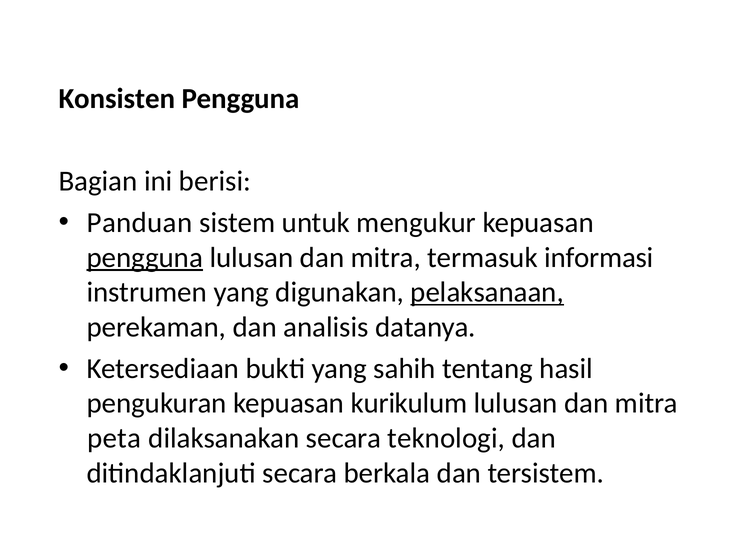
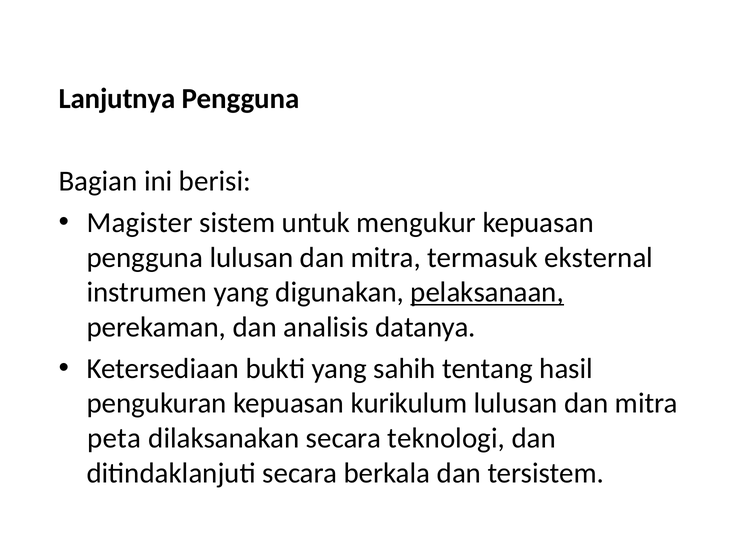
Konsisten: Konsisten -> Lanjutnya (117, 98)
Panduan: Panduan -> Magister (140, 223)
pengguna underline: present -> none (145, 257)
informasi: informasi -> eksternal (599, 257)
